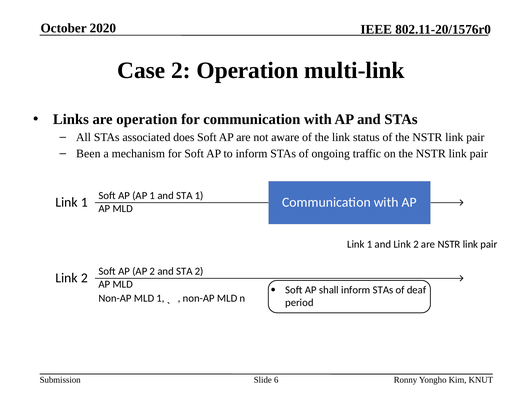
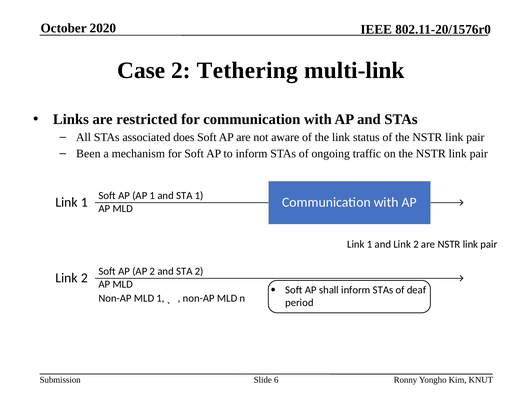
2 Operation: Operation -> Tethering (247, 70)
are operation: operation -> restricted (147, 119)
